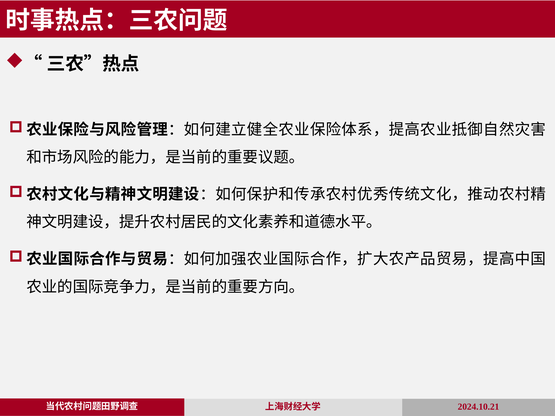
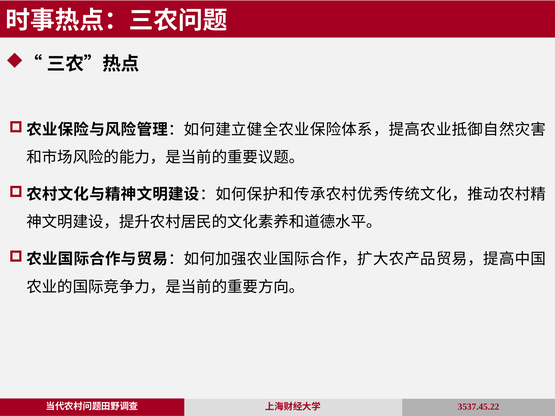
2024.10.21: 2024.10.21 -> 3537.45.22 (479, 407)
